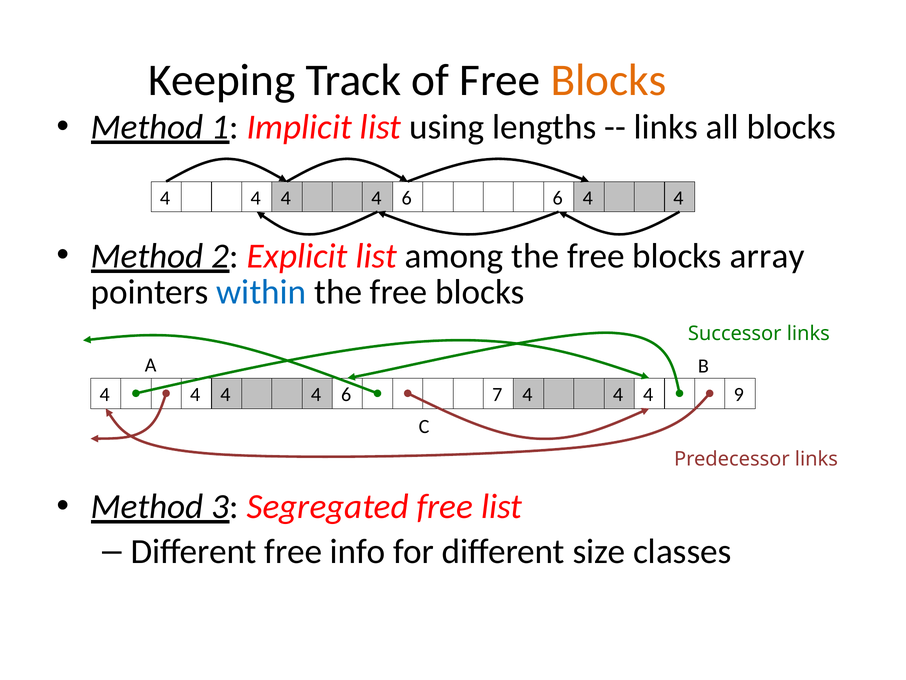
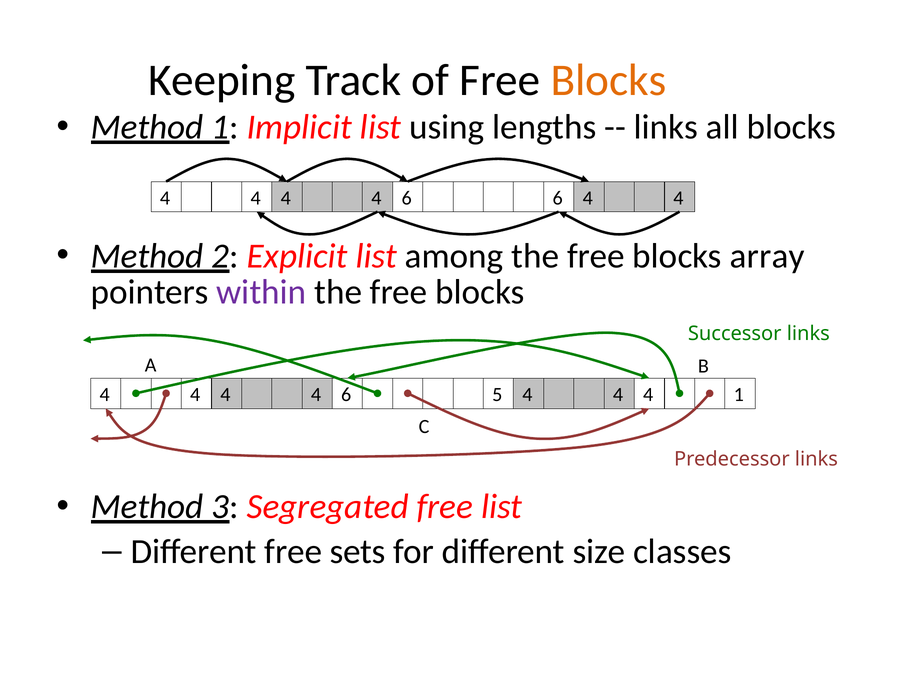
within colour: blue -> purple (261, 292)
7: 7 -> 5 (497, 394)
4 9: 9 -> 1 (739, 394)
info: info -> sets (358, 551)
